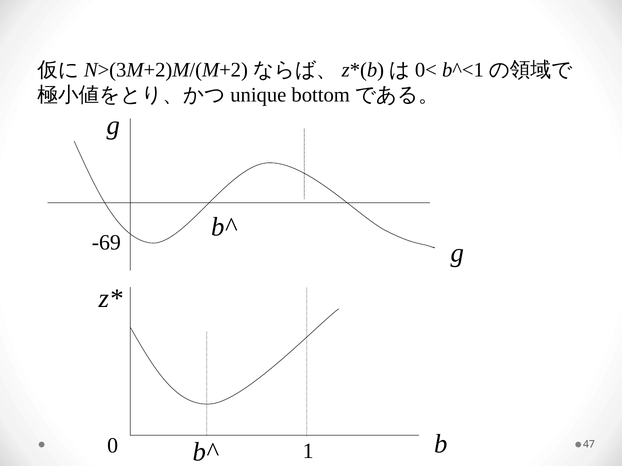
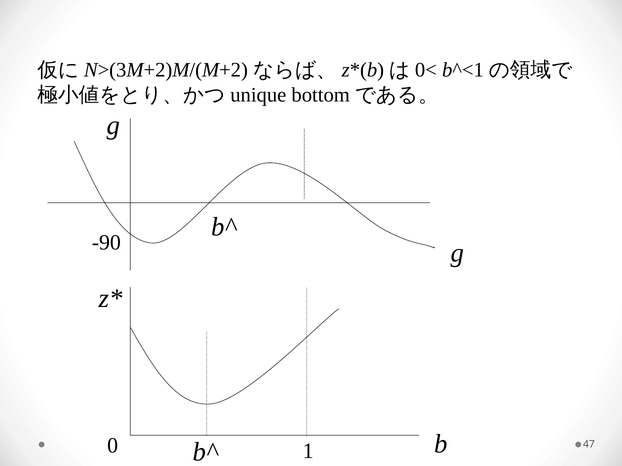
-69: -69 -> -90 (106, 243)
